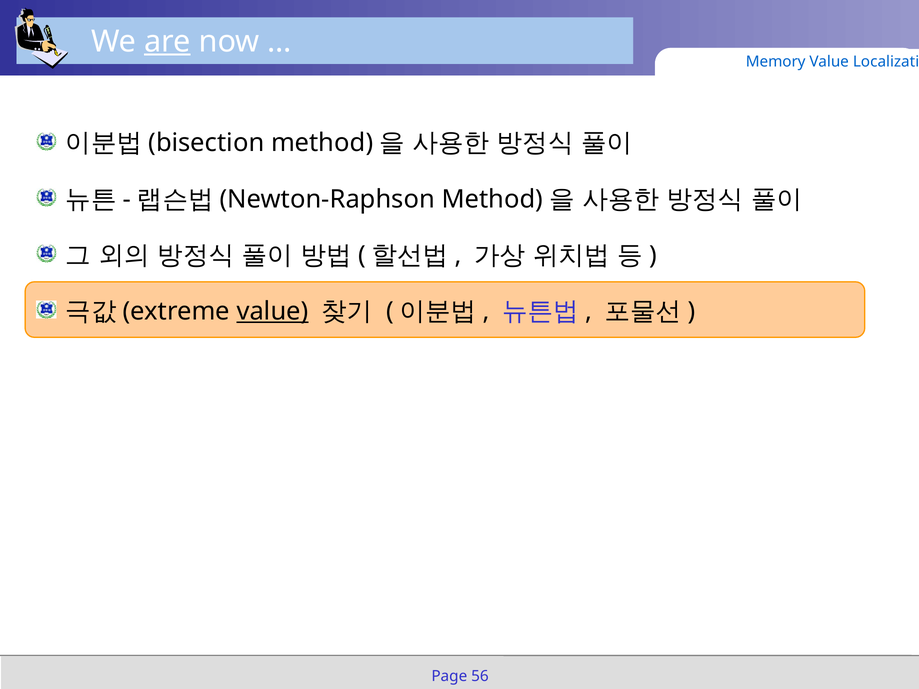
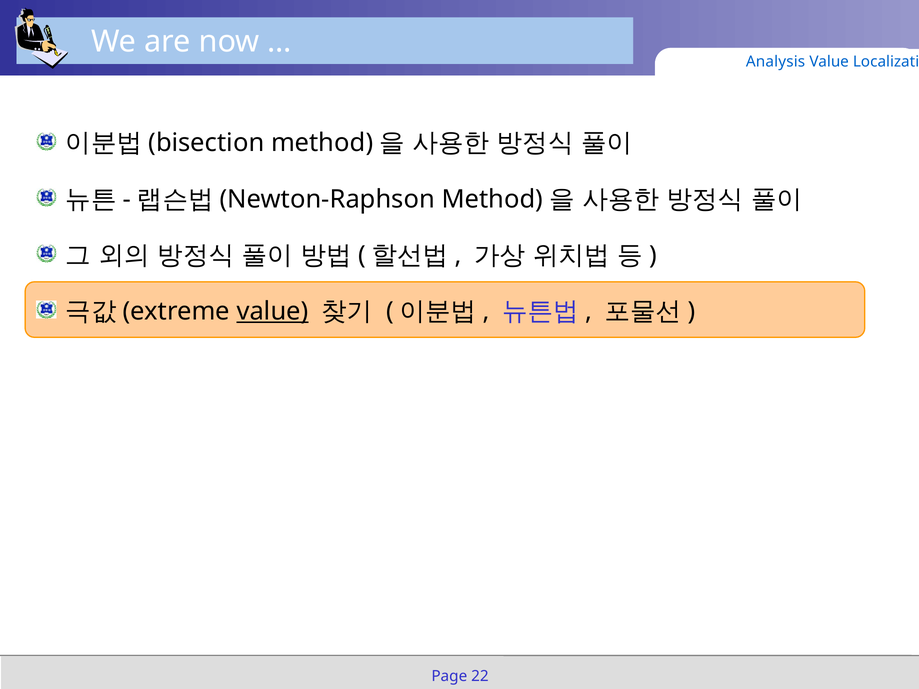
are underline: present -> none (167, 41)
Memory: Memory -> Analysis (776, 62)
56: 56 -> 22 (480, 676)
